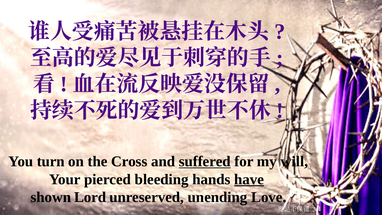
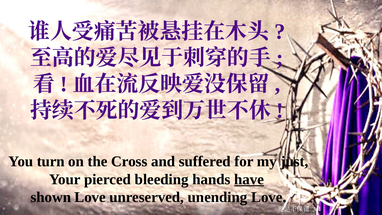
suffered underline: present -> none (205, 161)
will: will -> just (294, 161)
shown Lord: Lord -> Love (90, 197)
